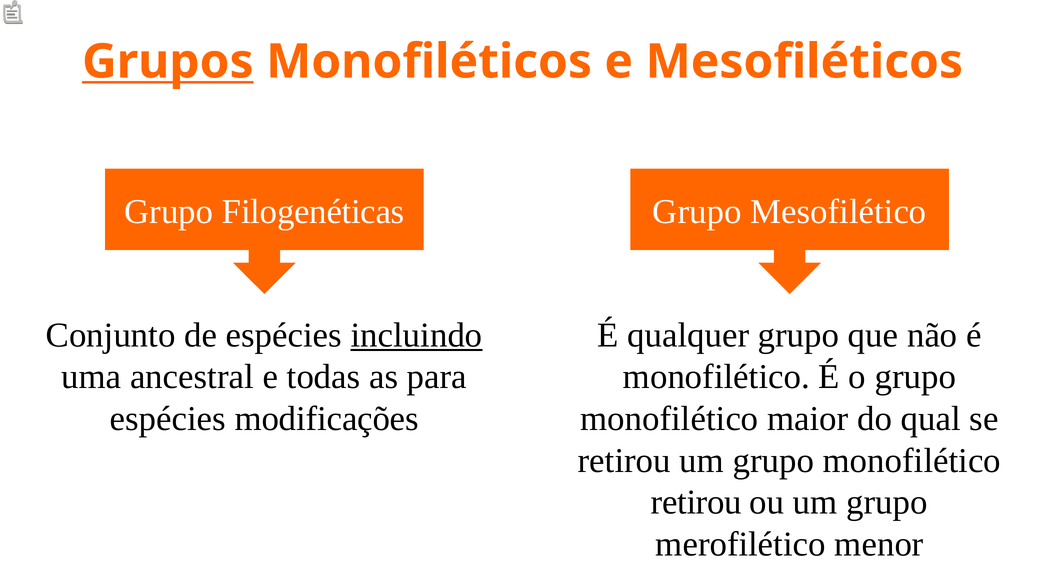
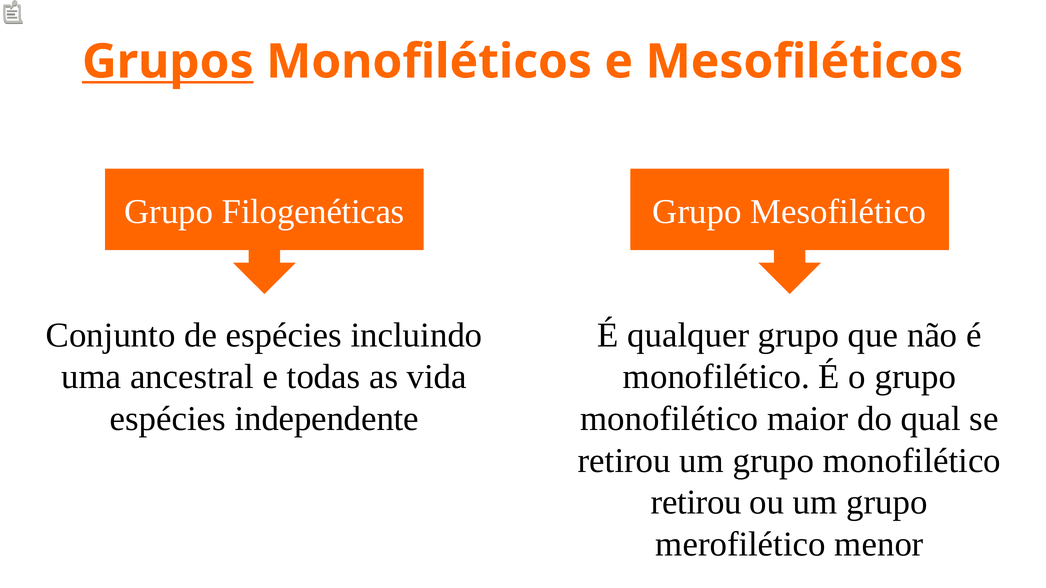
incluindo underline: present -> none (417, 335)
para: para -> vida (437, 377)
modificações: modificações -> independente (327, 419)
